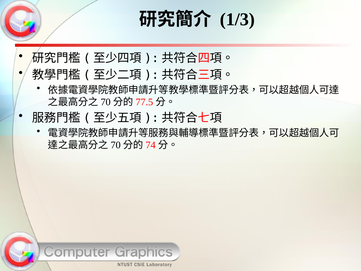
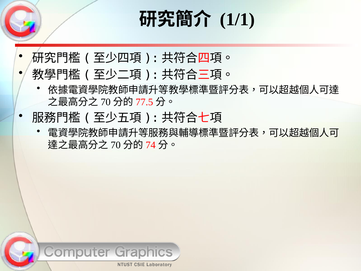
1/3: 1/3 -> 1/1 (237, 19)
